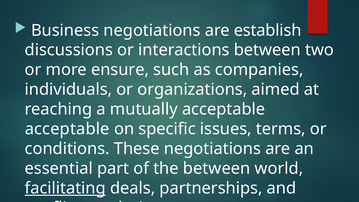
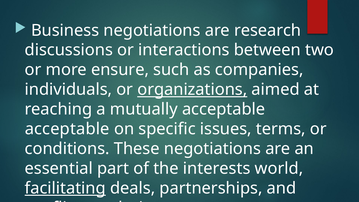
establish: establish -> research (268, 30)
organizations underline: none -> present (192, 90)
the between: between -> interests (217, 168)
